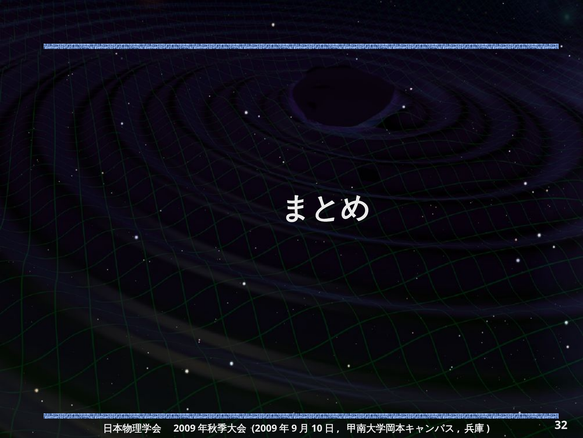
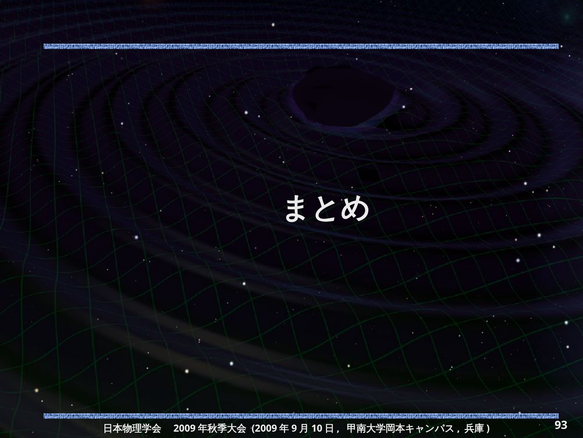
32: 32 -> 93 (561, 424)
